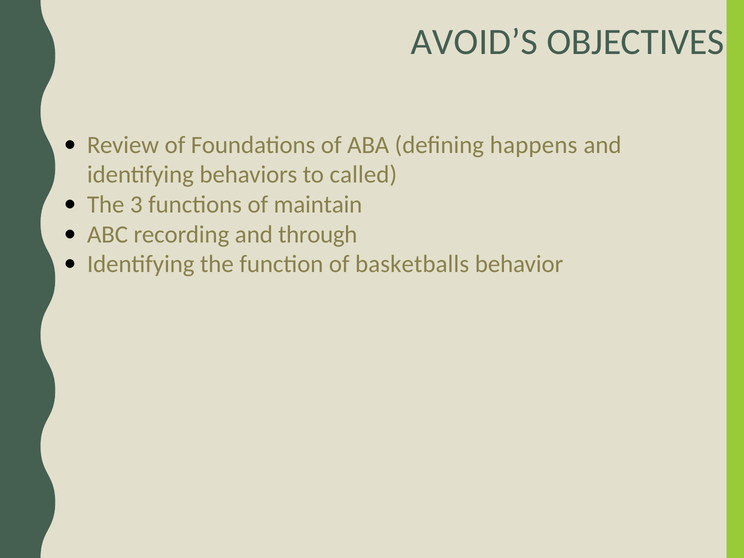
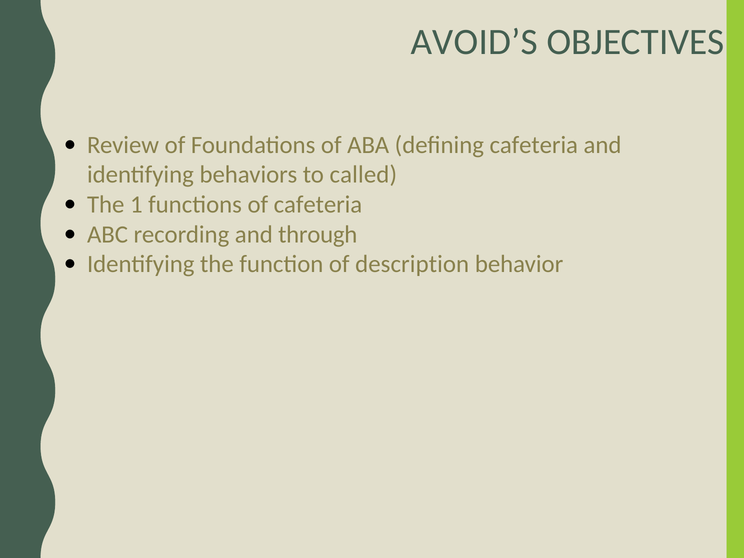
defining happens: happens -> cafeteria (534, 145)
3: 3 -> 1 (136, 205)
of maintain: maintain -> cafeteria (318, 205)
basketballs: basketballs -> description (412, 264)
